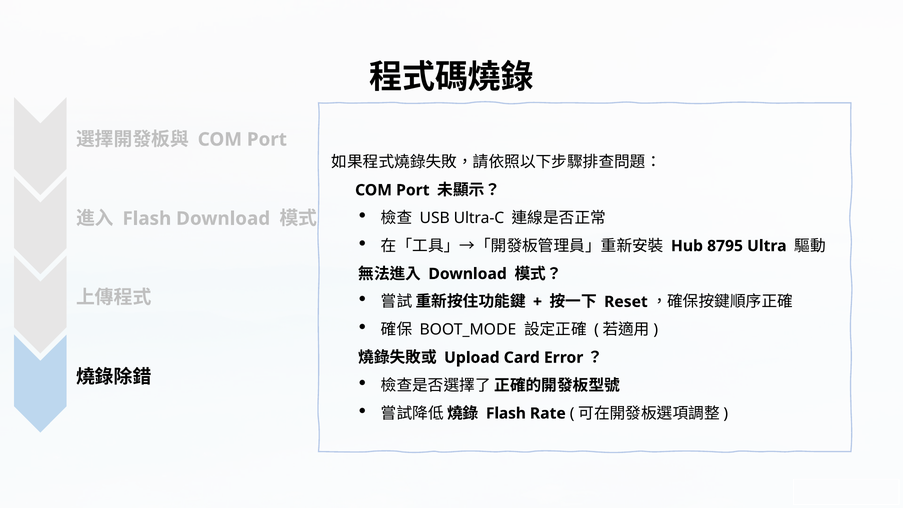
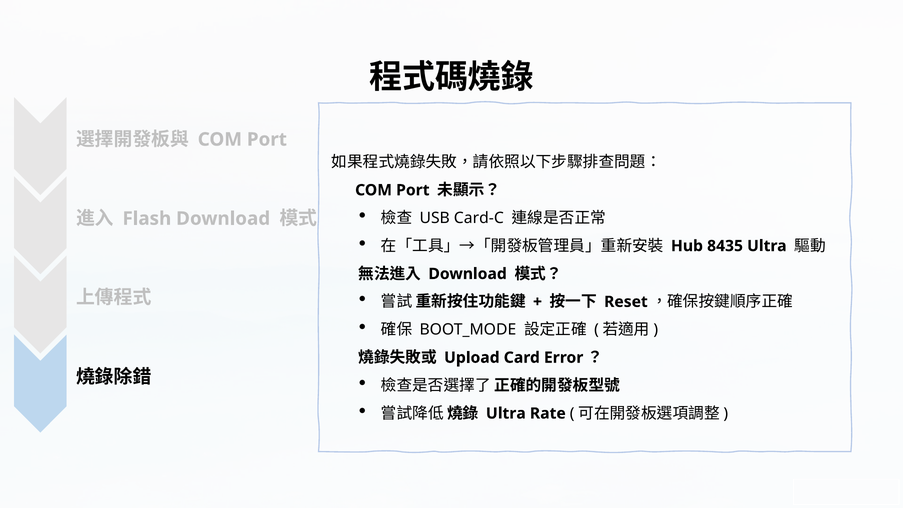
Ultra-C: Ultra-C -> Card-C (479, 218)
8795: 8795 -> 8435 (725, 246)
Flash: Flash -> Ultra (506, 413)
